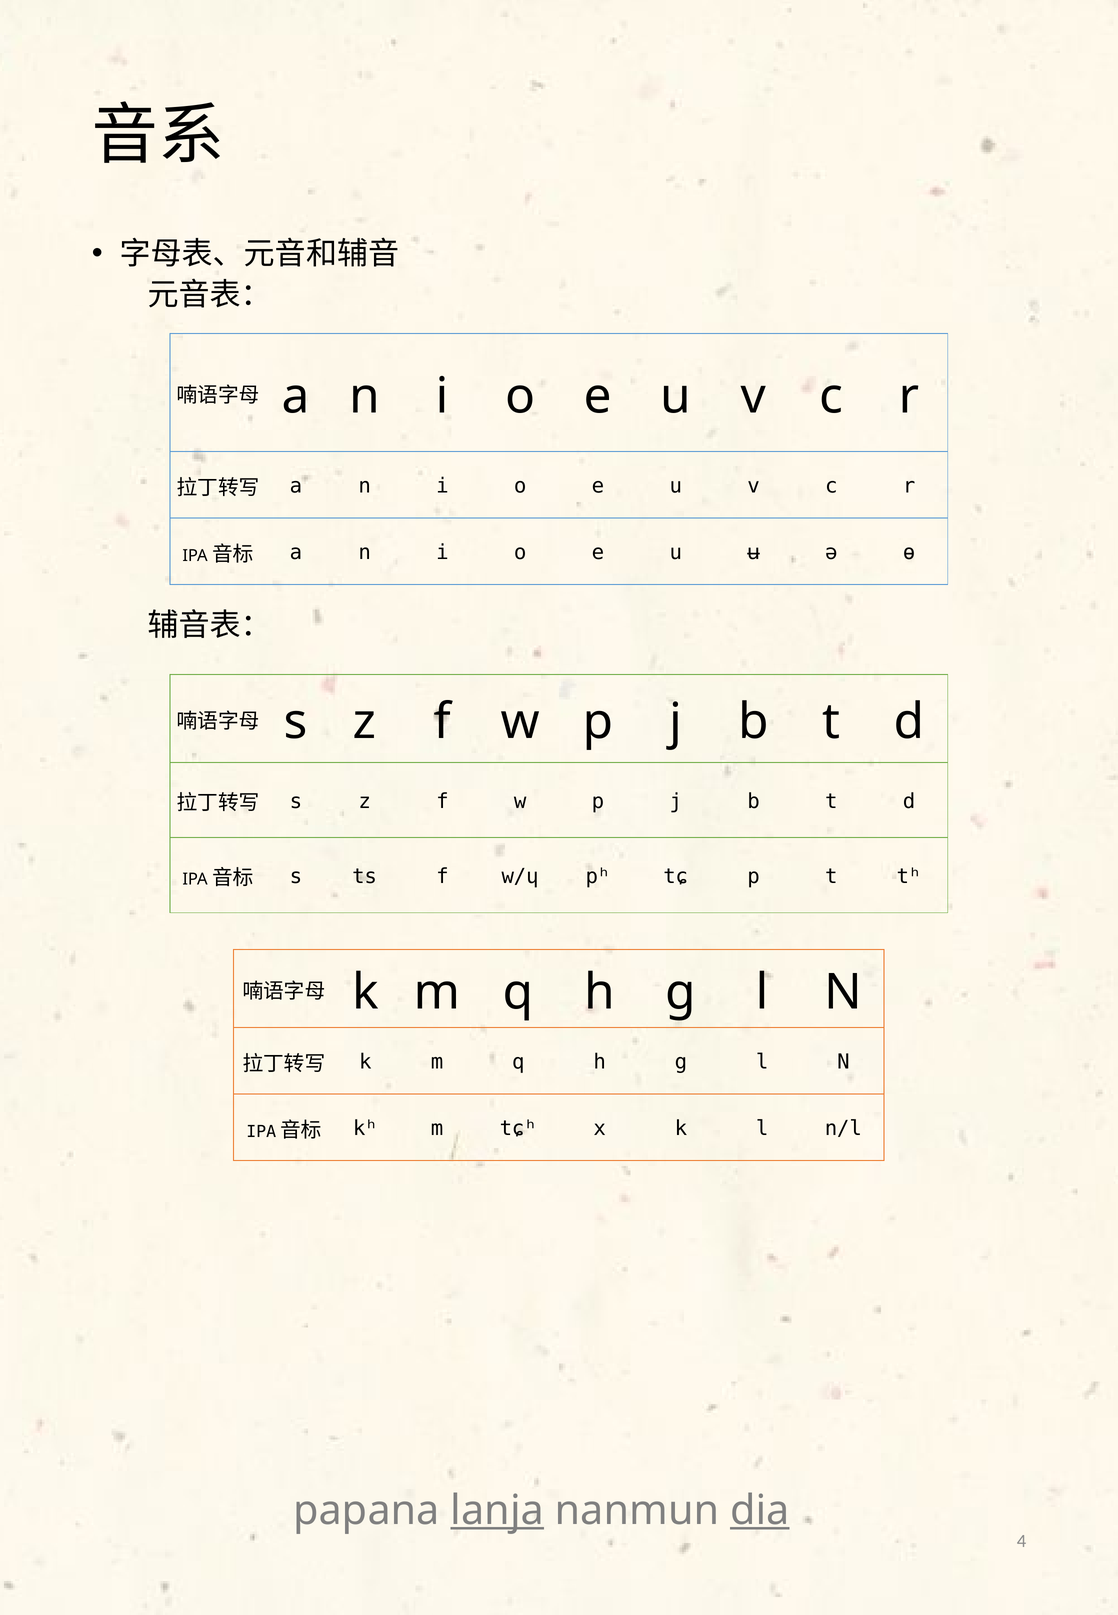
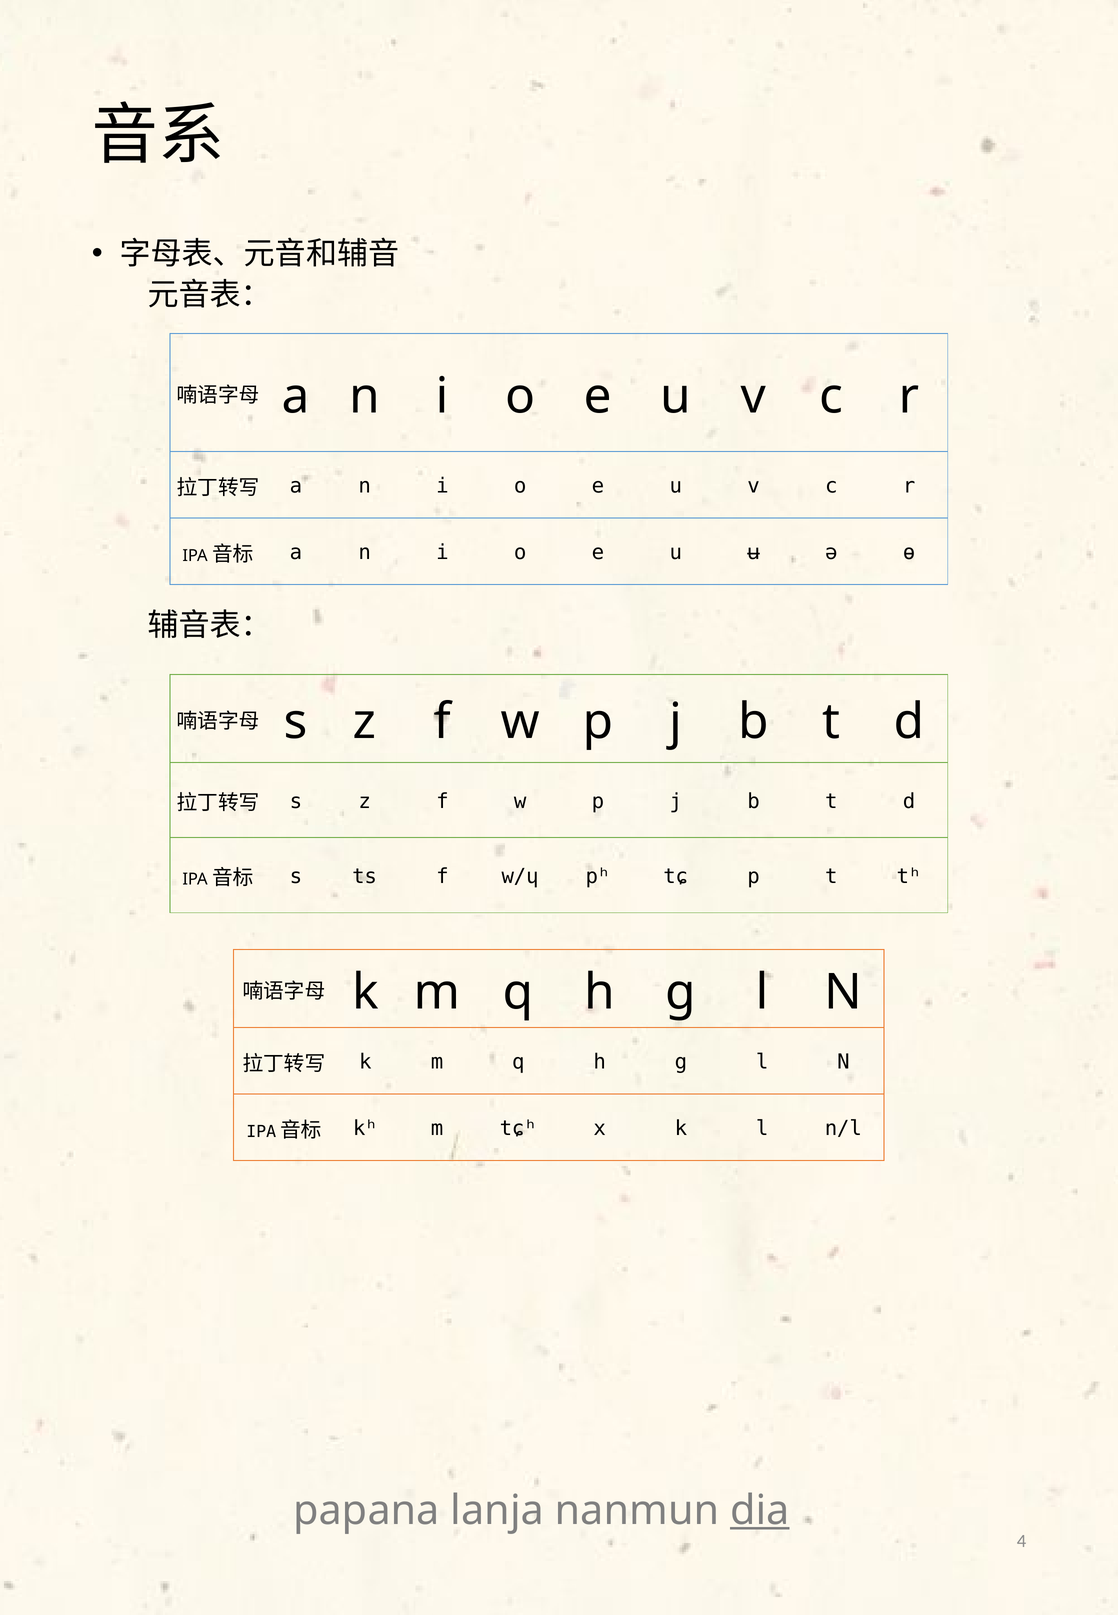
lanja underline: present -> none (497, 1511)
